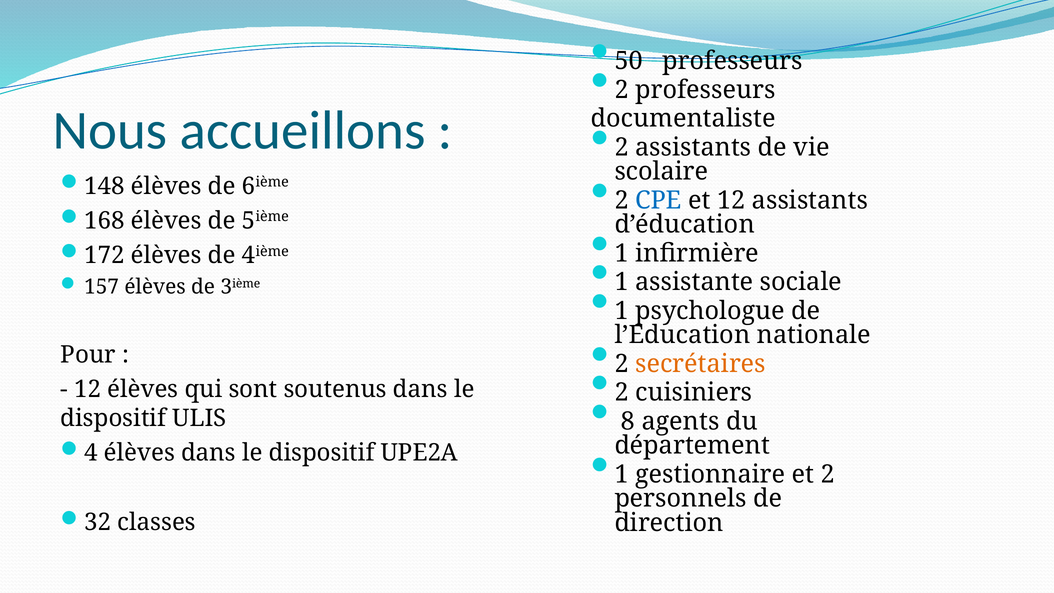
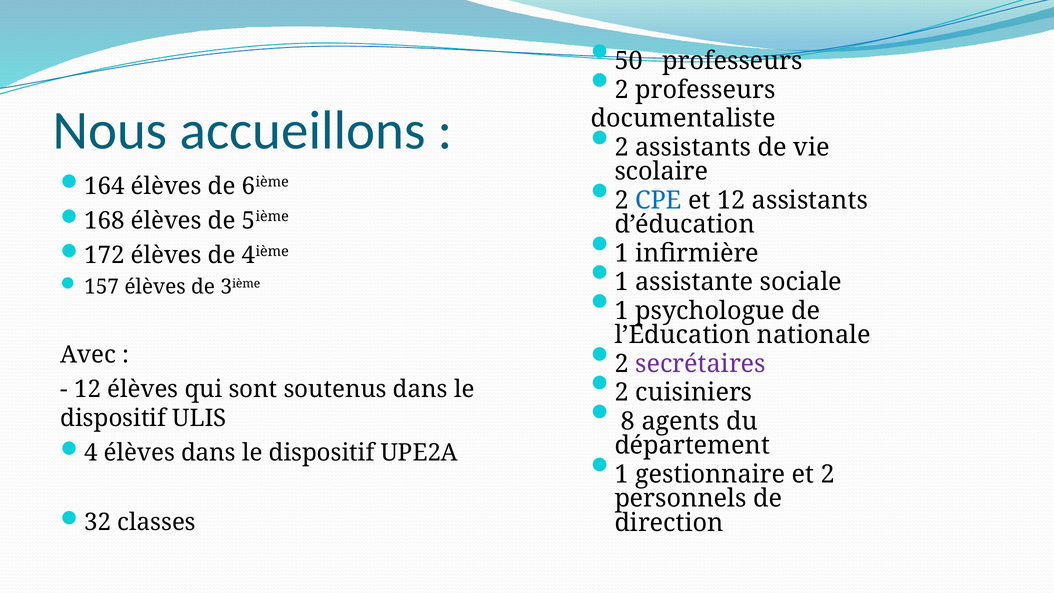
148: 148 -> 164 (104, 186)
secrétaires colour: orange -> purple (701, 364)
Pour: Pour -> Avec (88, 355)
